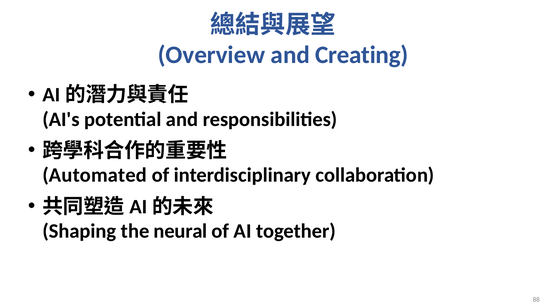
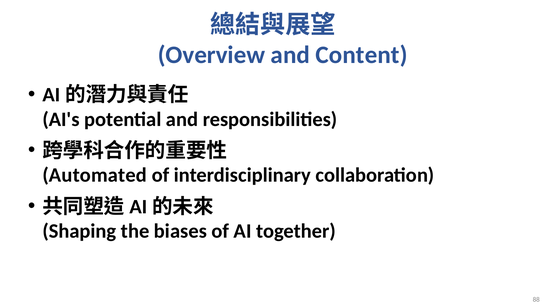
Creating: Creating -> Content (362, 55)
neural: neural -> biases (180, 232)
